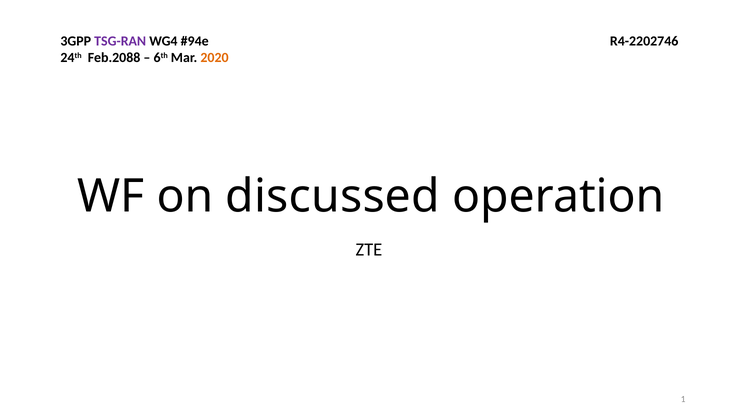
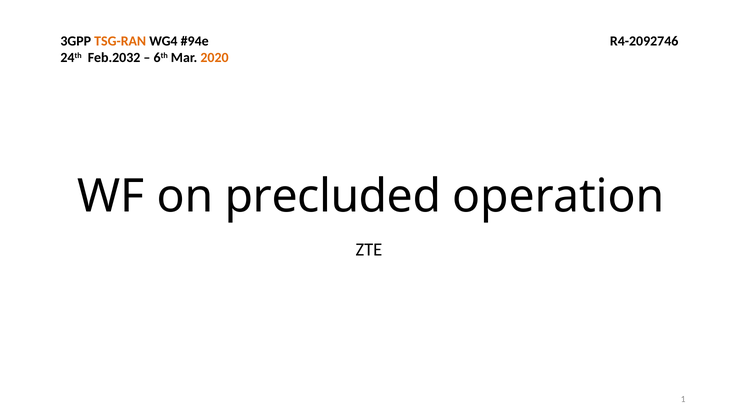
TSG-RAN colour: purple -> orange (120, 41)
R4-2202746: R4-2202746 -> R4-2092746 (644, 41)
Feb.2088: Feb.2088 -> Feb.2032 (114, 58)
discussed: discussed -> precluded (333, 196)
